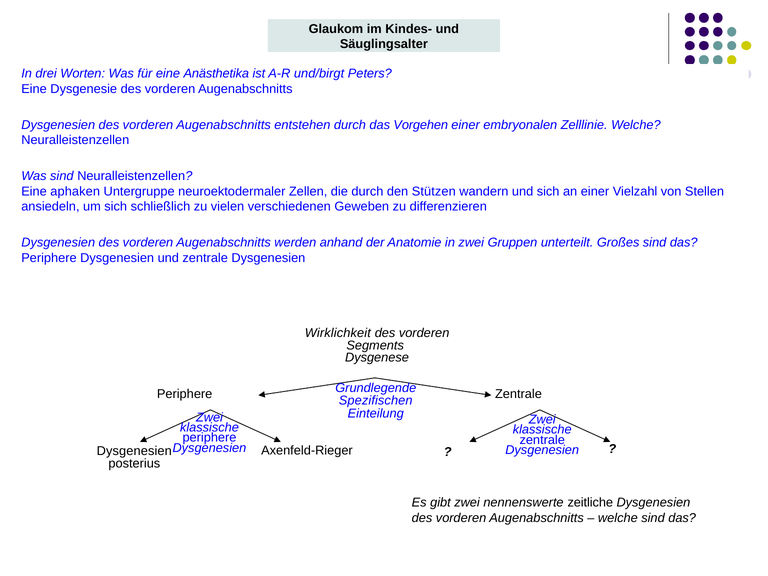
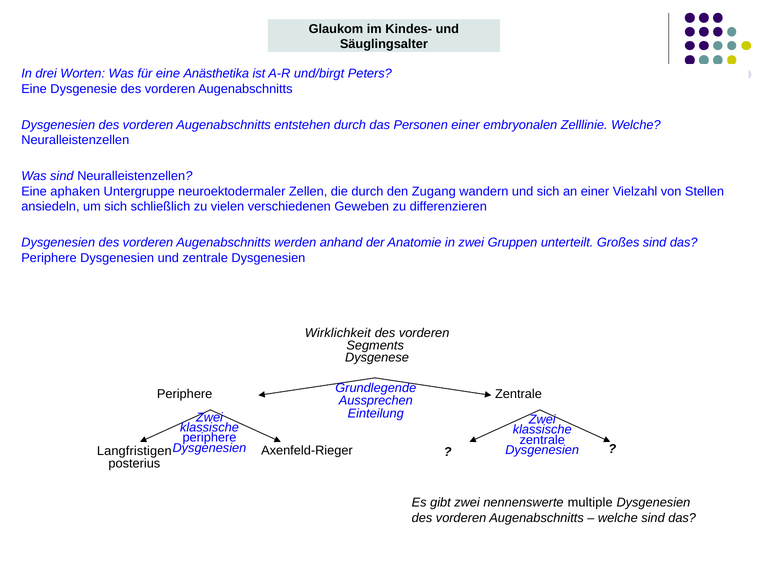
Vorgehen: Vorgehen -> Personen (421, 125)
Stützen: Stützen -> Zugang (434, 191)
Spezifischen: Spezifischen -> Aussprechen (376, 401)
Dysgenesien: Dysgenesien -> Langfristigen (134, 451)
zeitliche: zeitliche -> multiple (590, 503)
